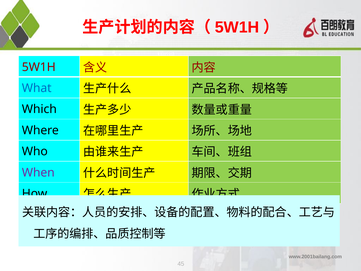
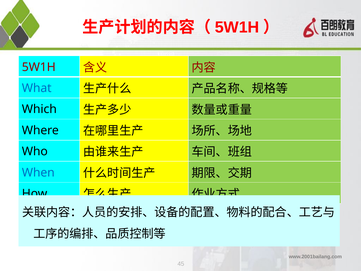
When colour: purple -> blue (38, 172)
